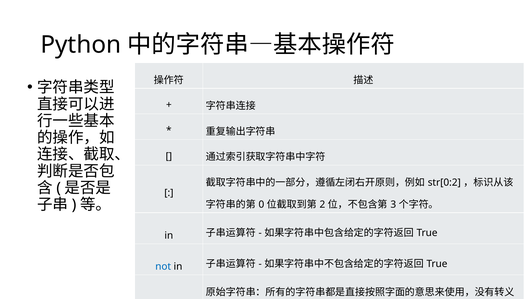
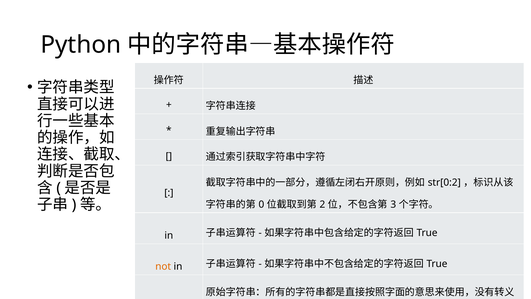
not colour: blue -> orange (163, 266)
